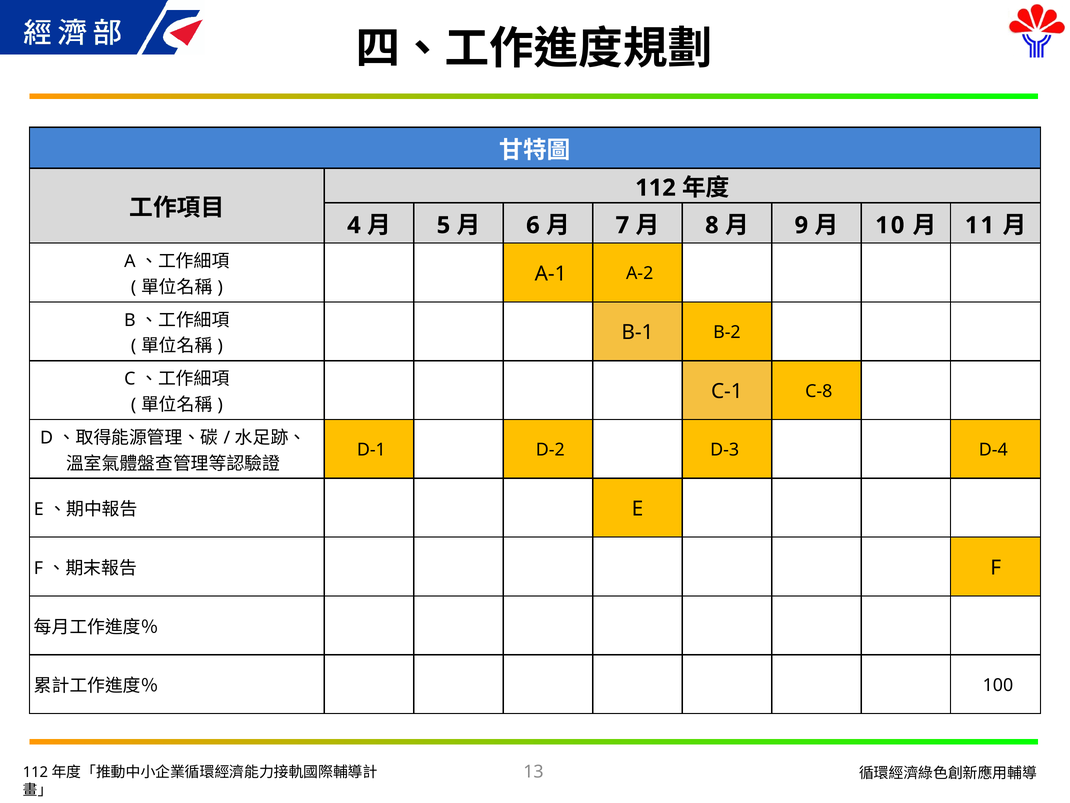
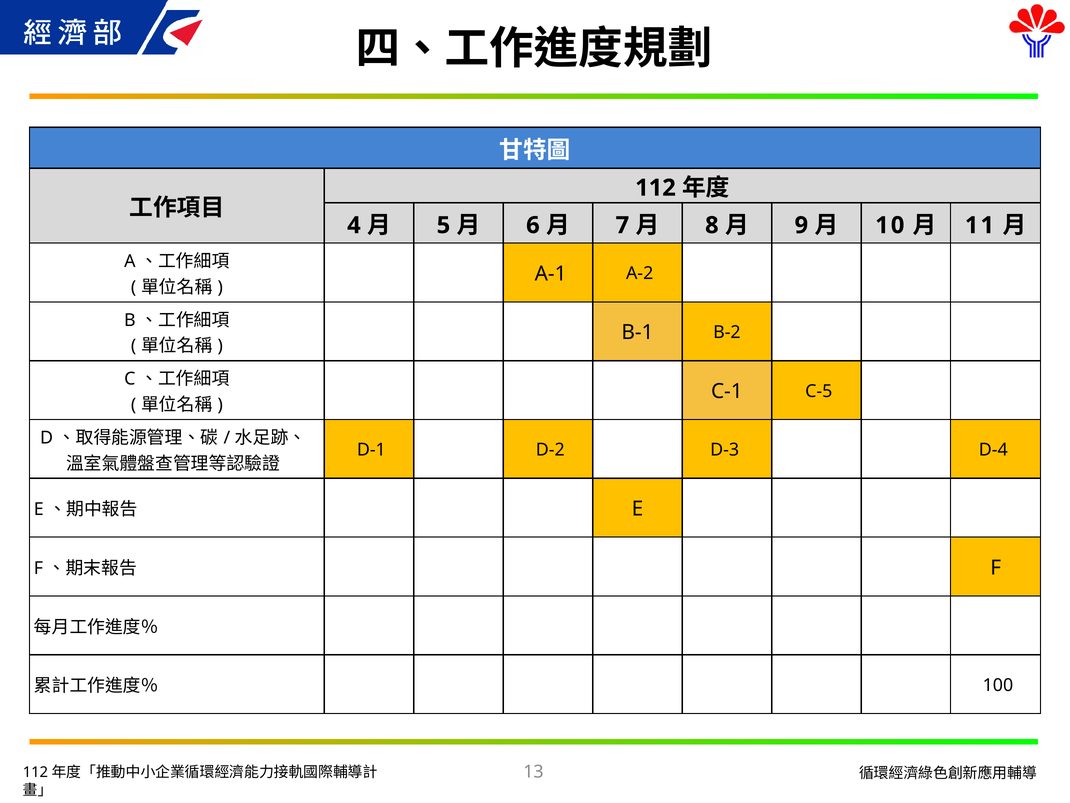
C-8: C-8 -> C-5 (819, 391)
